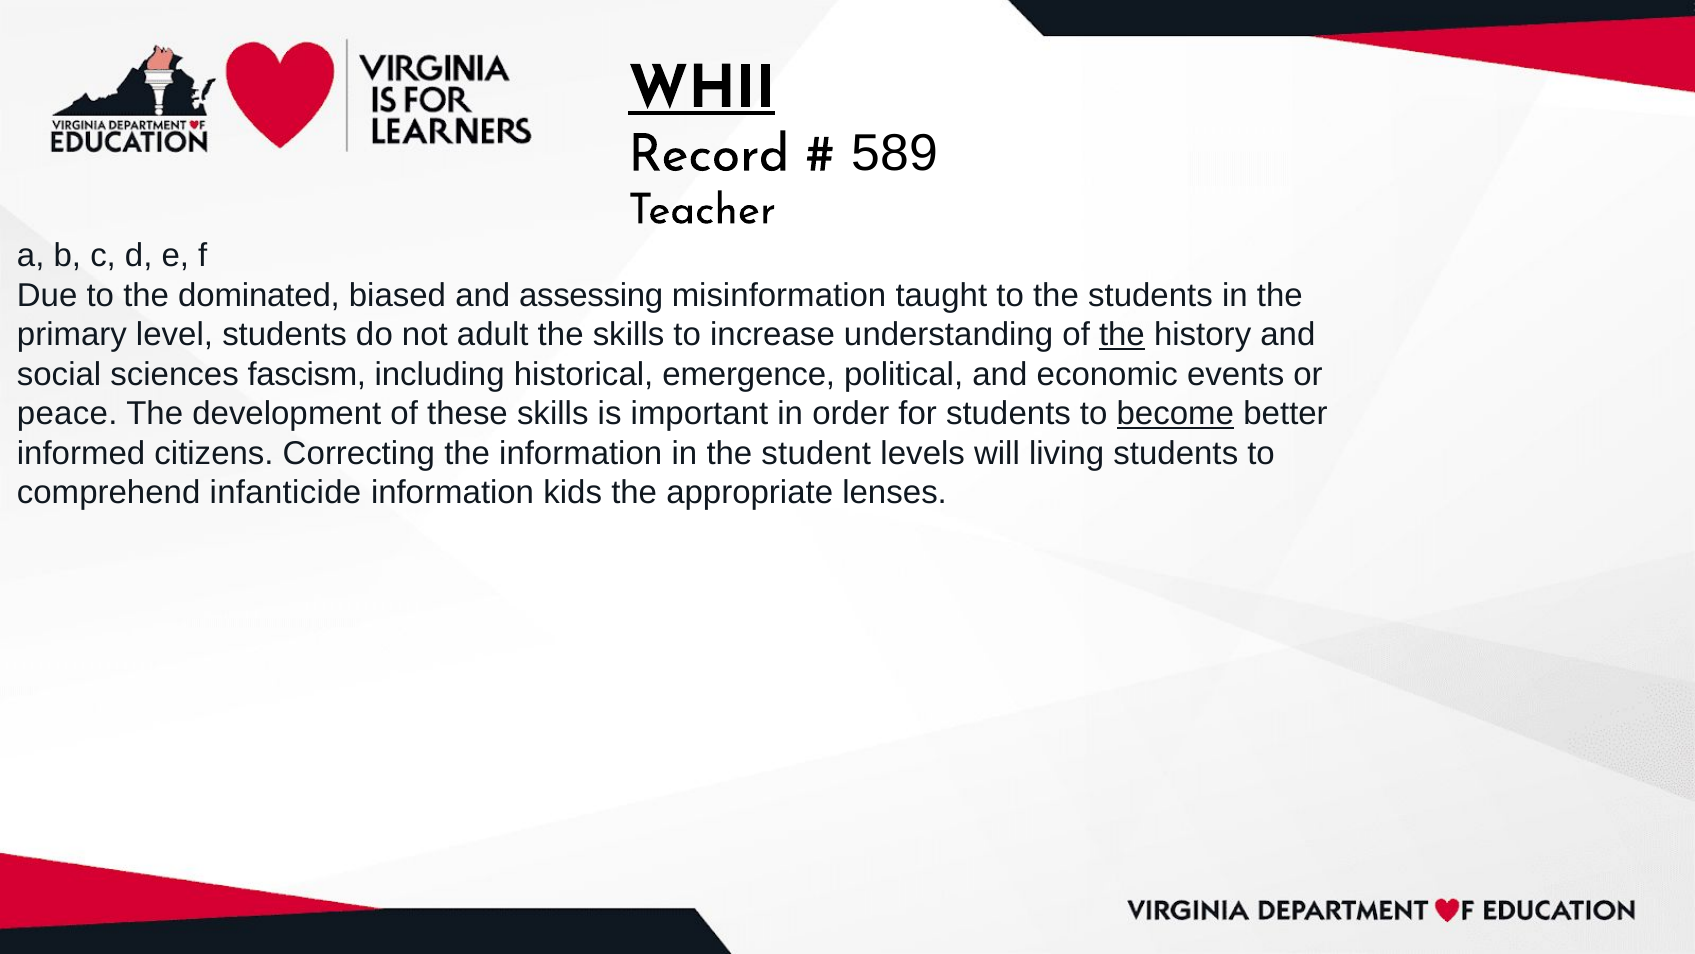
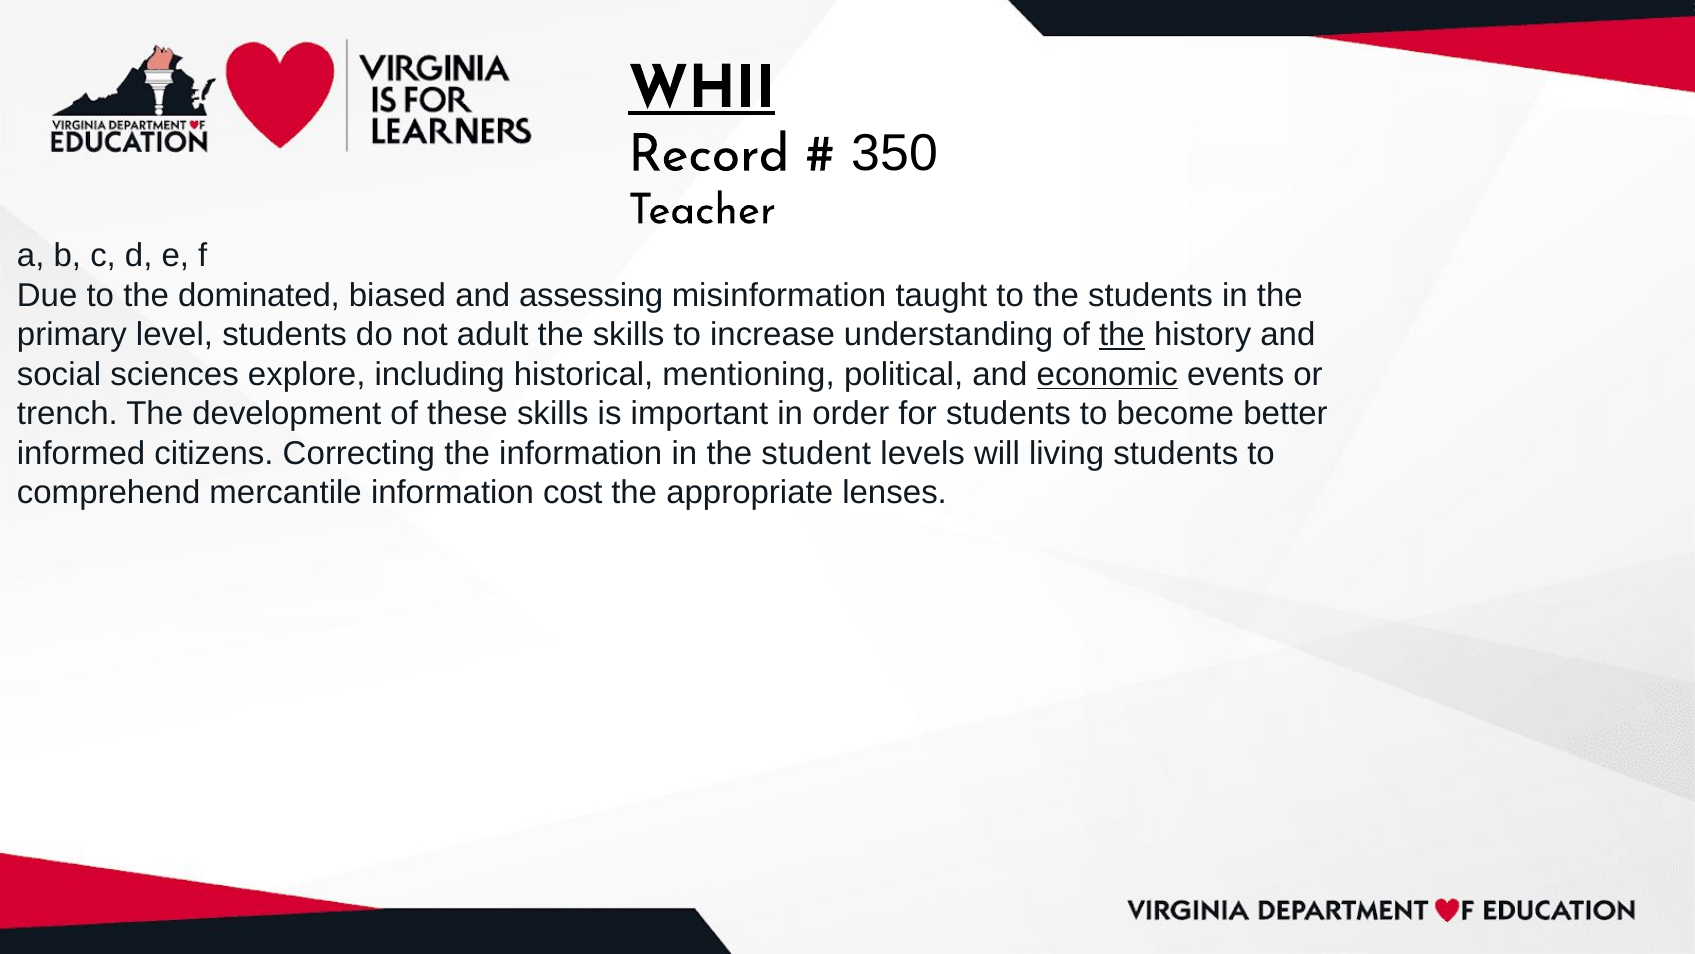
589: 589 -> 350 (895, 153)
fascism: fascism -> explore (307, 374)
emergence: emergence -> mentioning (749, 374)
economic underline: none -> present (1107, 374)
peace: peace -> trench (67, 414)
become underline: present -> none (1175, 414)
infanticide: infanticide -> mercantile (286, 493)
kids: kids -> cost (573, 493)
